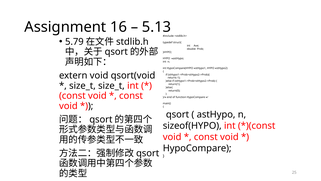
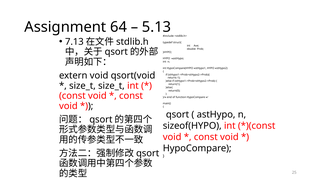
16: 16 -> 64 (119, 27)
5.79: 5.79 -> 7.13 (74, 42)
